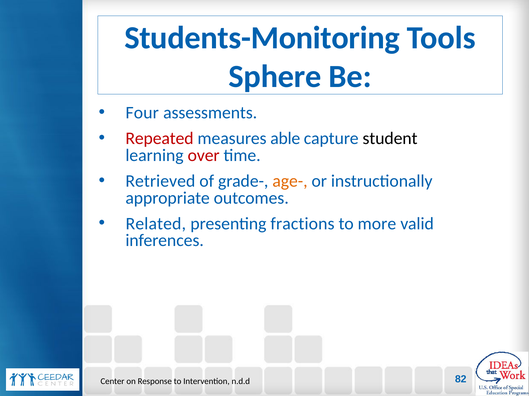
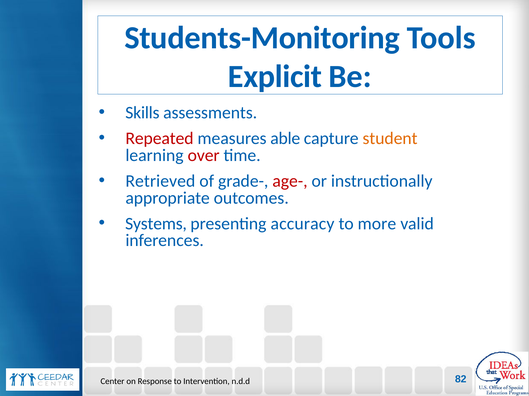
Sphere: Sphere -> Explicit (275, 77)
Four: Four -> Skills (142, 113)
student colour: black -> orange (390, 139)
age- colour: orange -> red (290, 181)
Related: Related -> Systems (156, 224)
fractions: fractions -> accuracy (302, 224)
